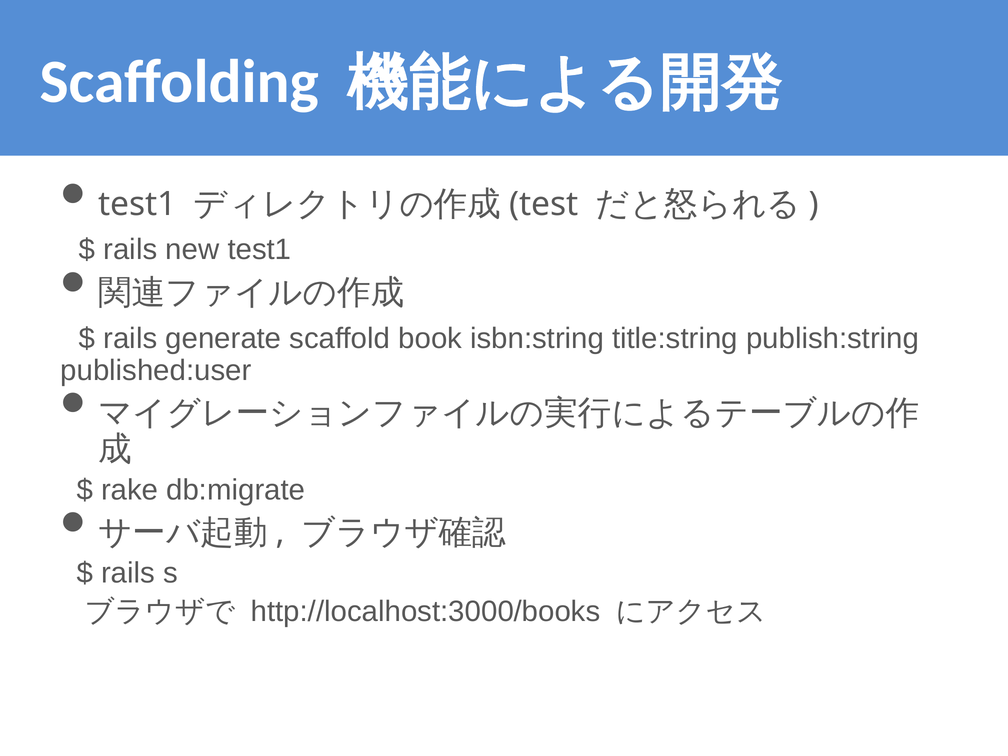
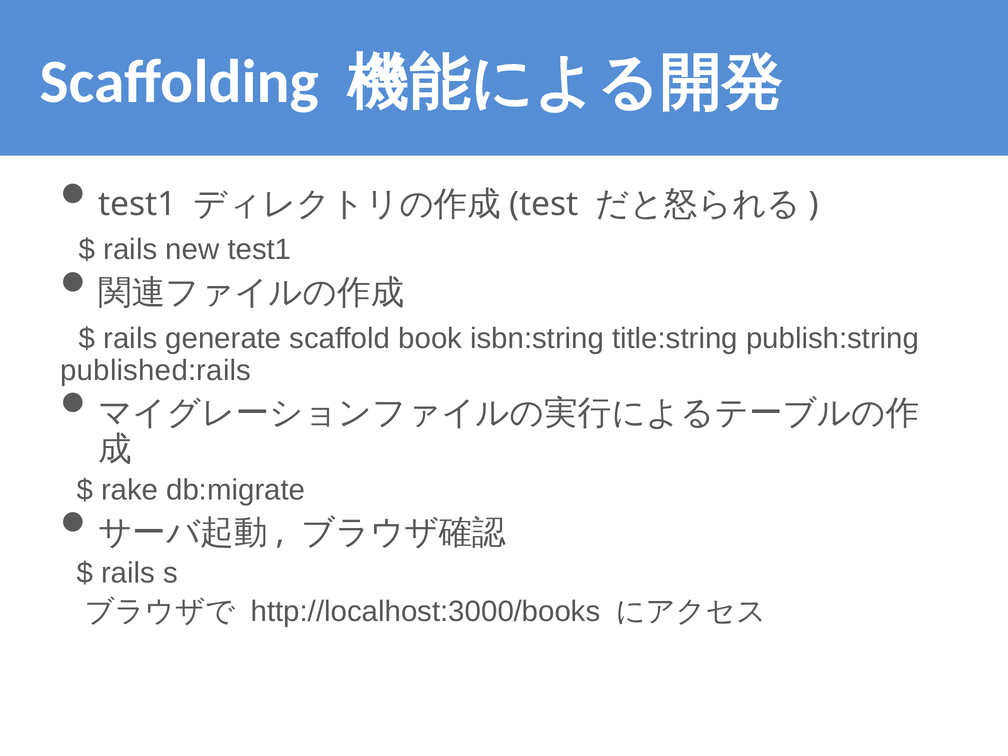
published:user: published:user -> published:rails (156, 370)
